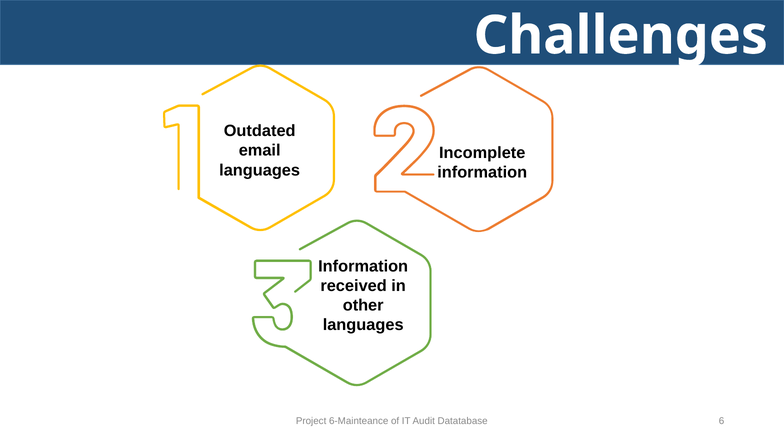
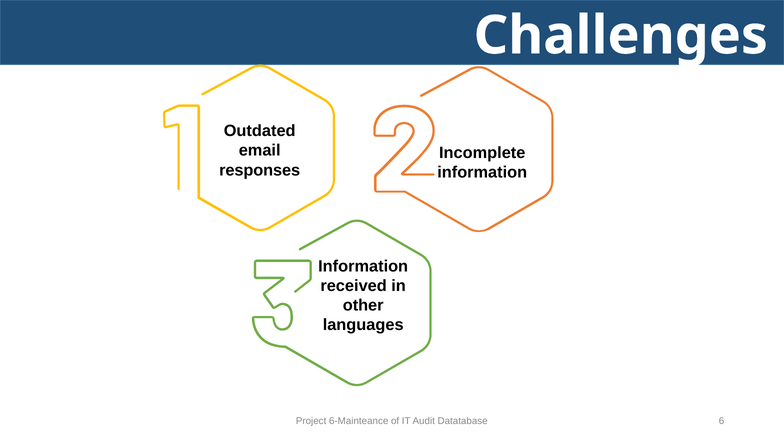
languages: languages -> responses (260, 170)
